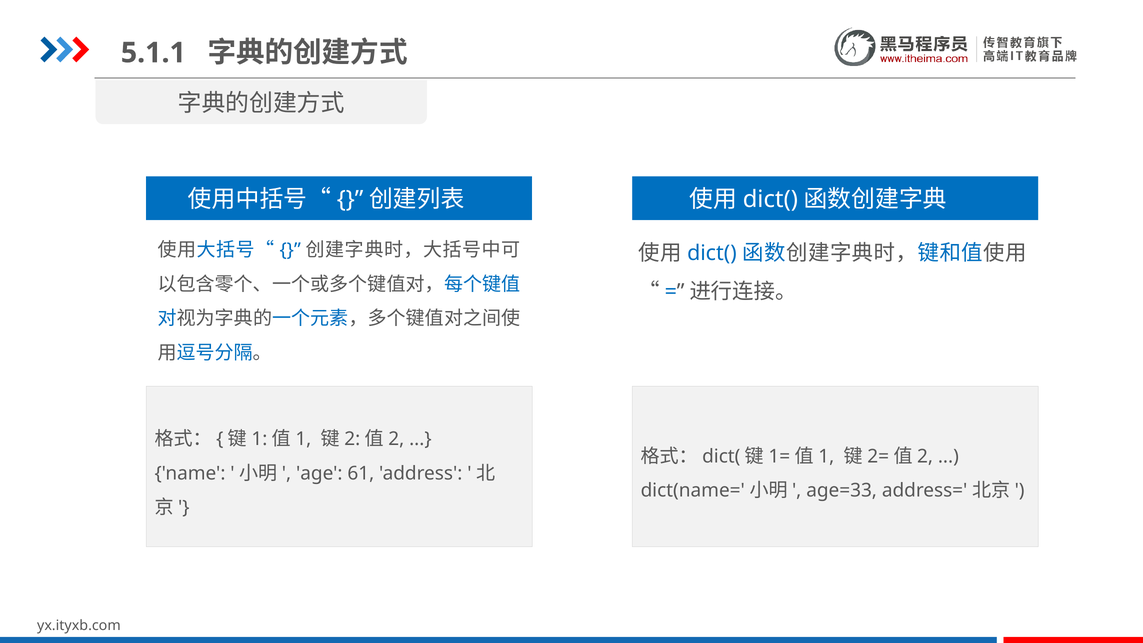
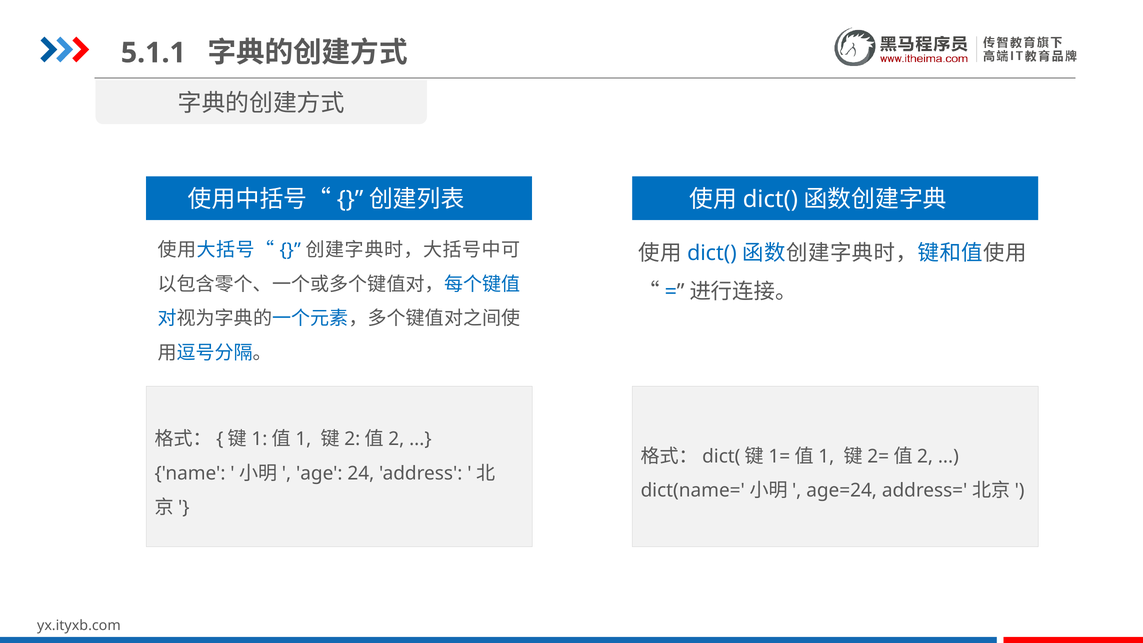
61: 61 -> 24 (361, 474)
age=33: age=33 -> age=24 (842, 491)
